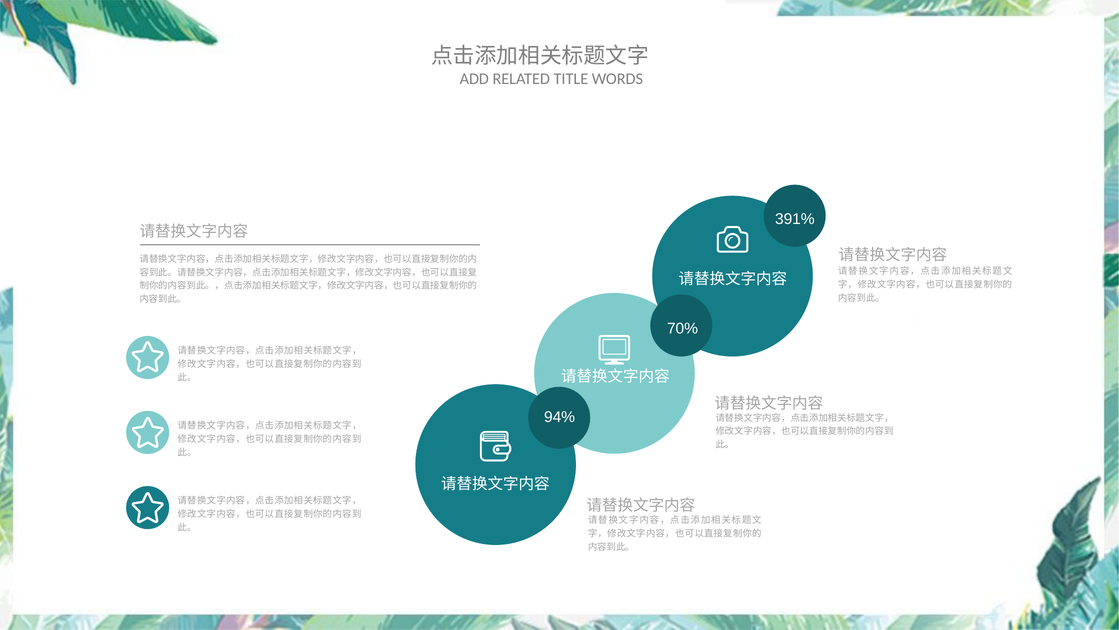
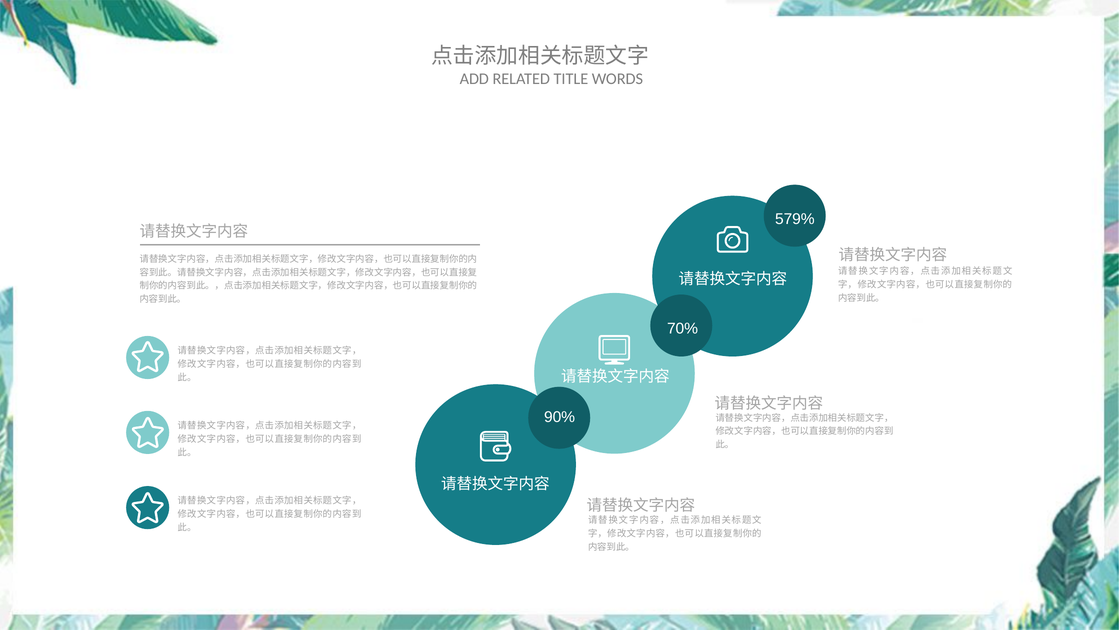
391%: 391% -> 579% (795, 219)
94%: 94% -> 90% (560, 417)
